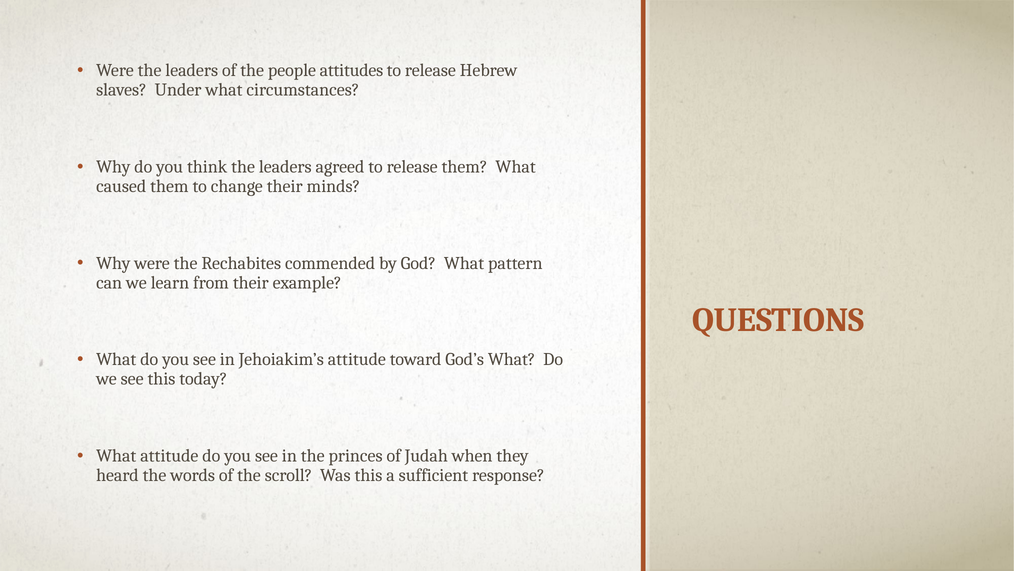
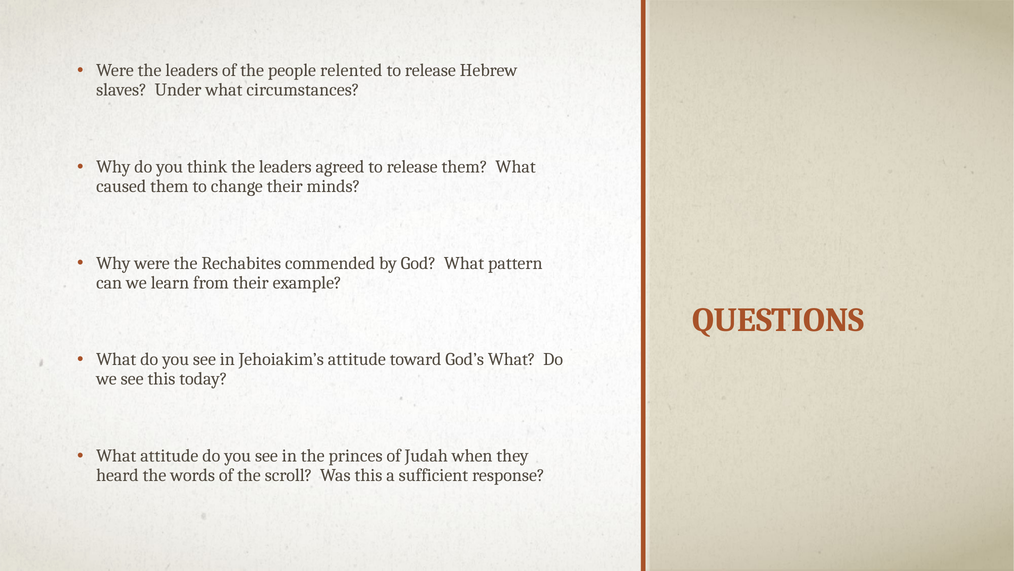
attitudes: attitudes -> relented (351, 70)
